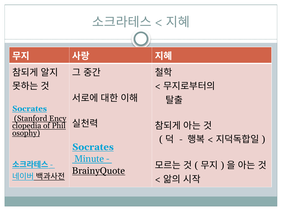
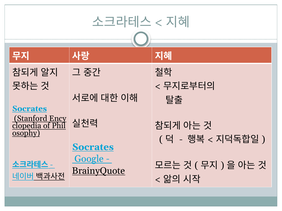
Minute: Minute -> Google (89, 159)
